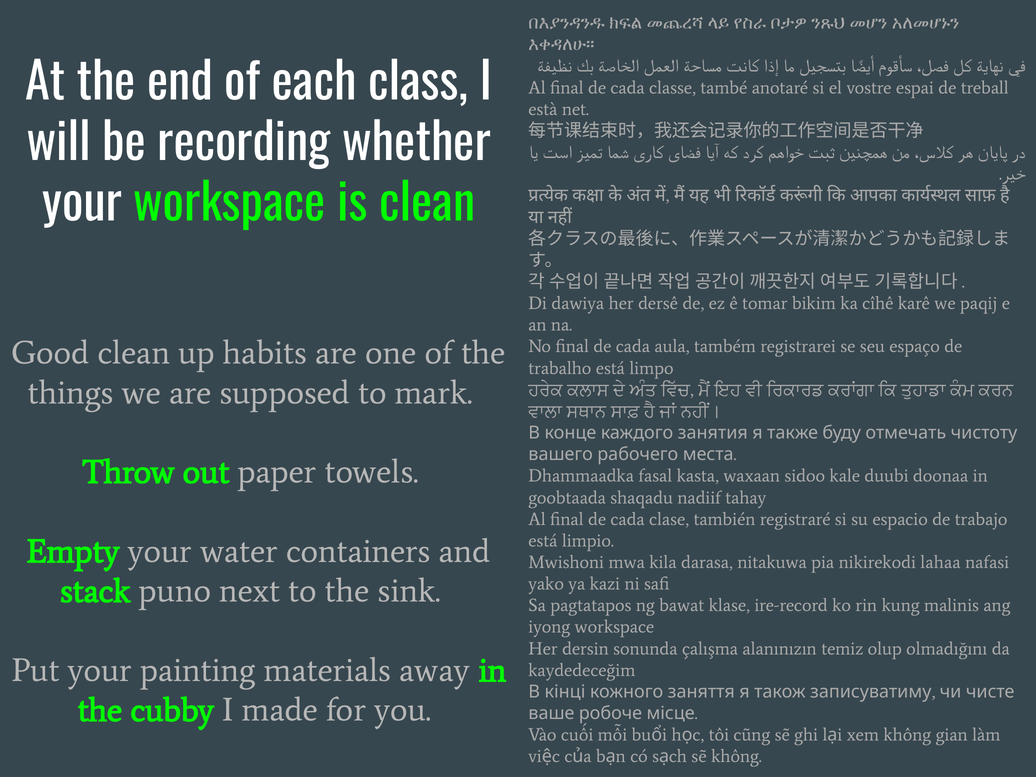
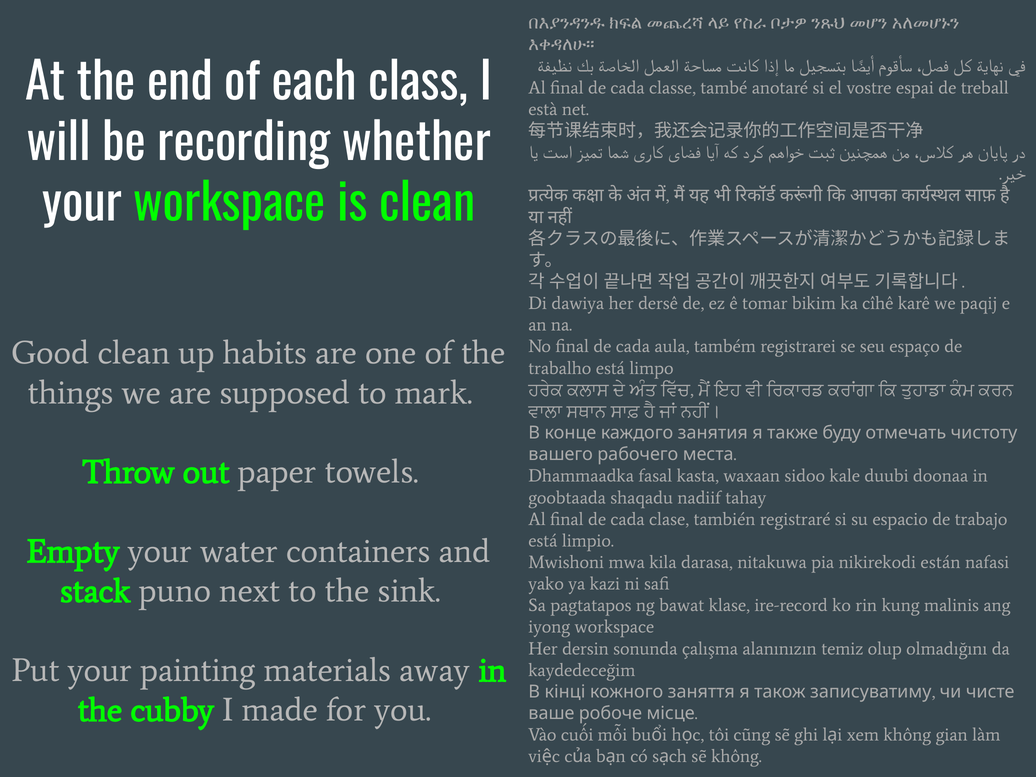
lahaa: lahaa -> están (940, 562)
